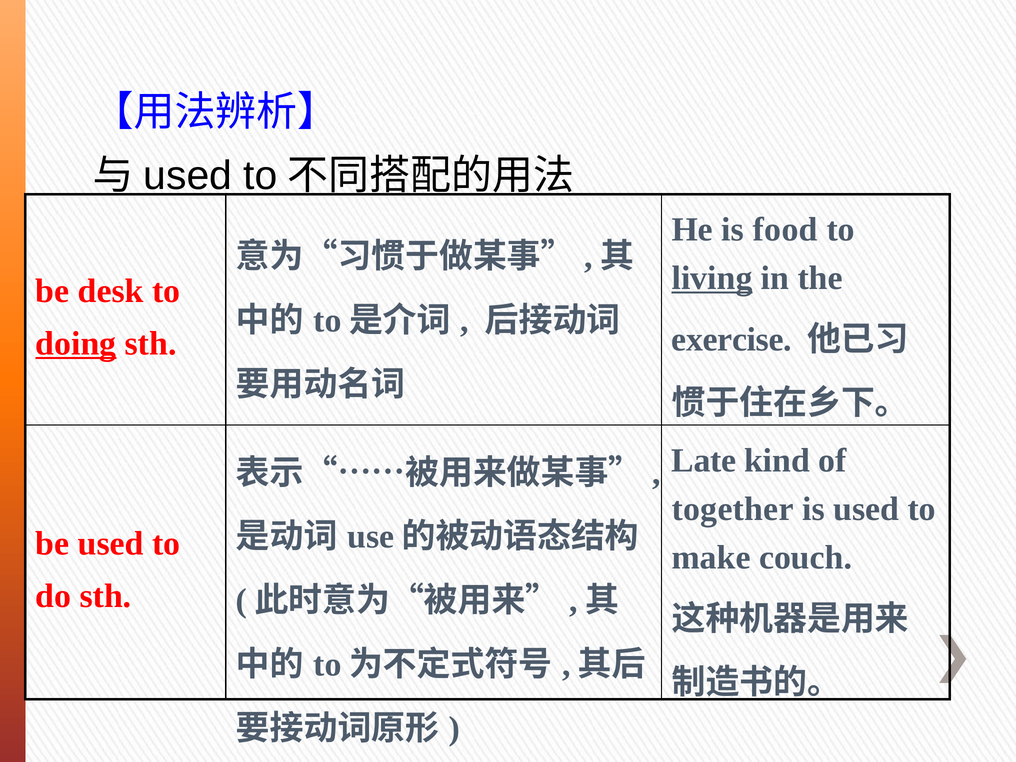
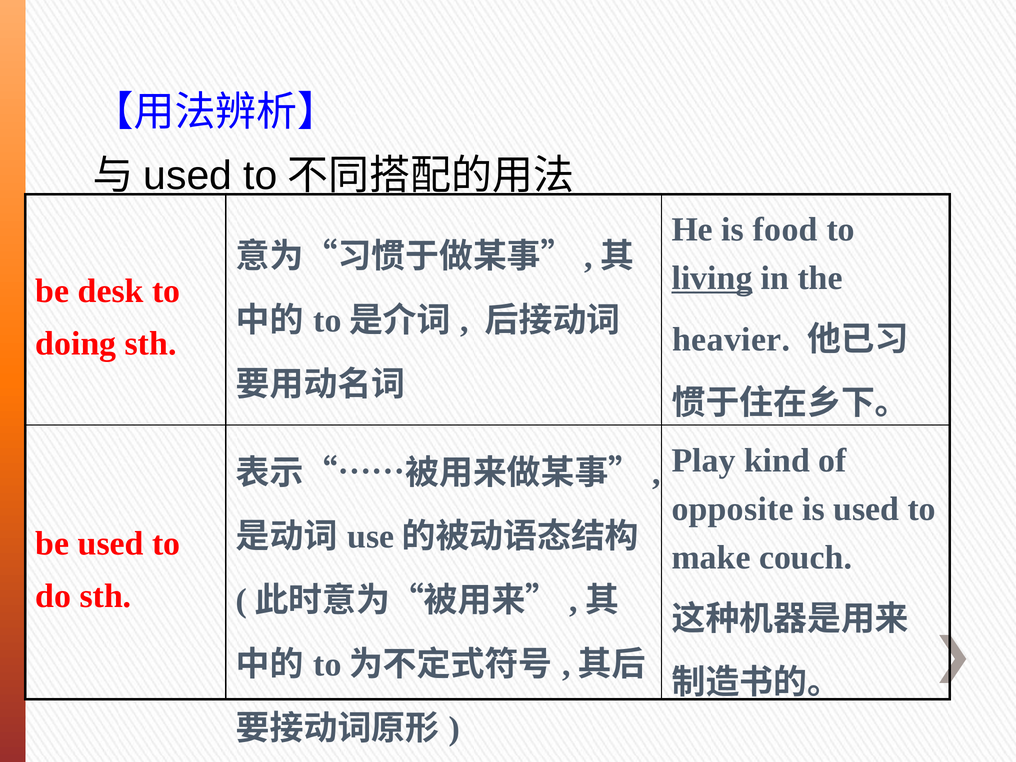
exercise: exercise -> heavier (731, 339)
doing underline: present -> none (76, 344)
Late: Late -> Play (704, 460)
together: together -> opposite (733, 509)
